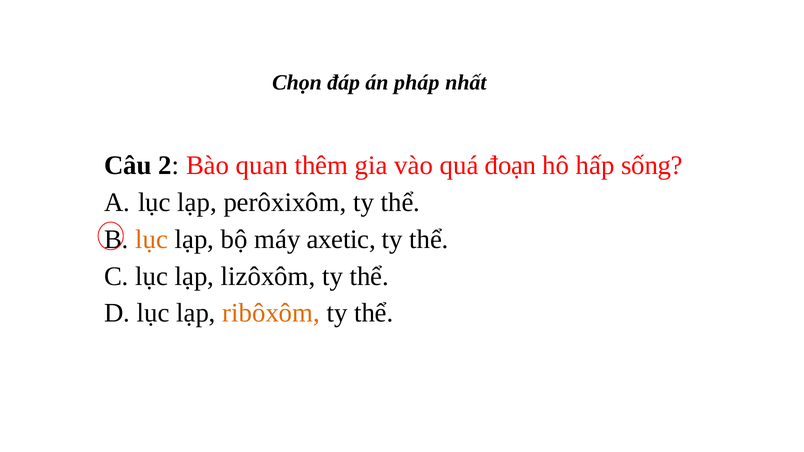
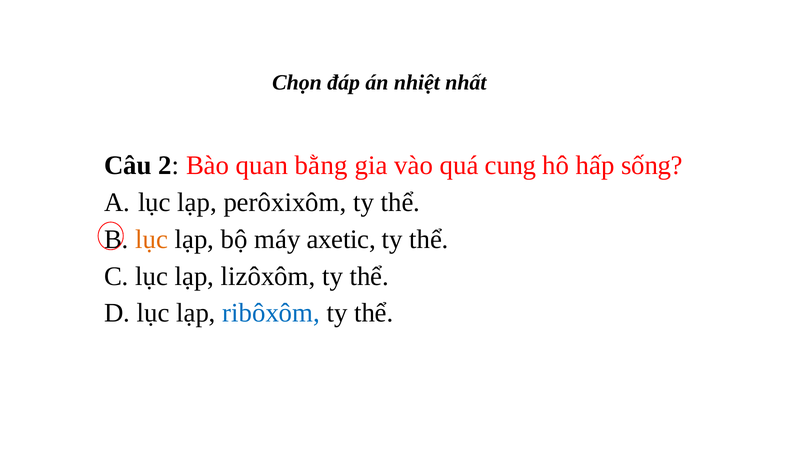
pháp: pháp -> nhiệt (417, 83)
thêm: thêm -> bằng (321, 165)
đoạn: đoạn -> cung (511, 165)
ribôxôm colour: orange -> blue (271, 313)
